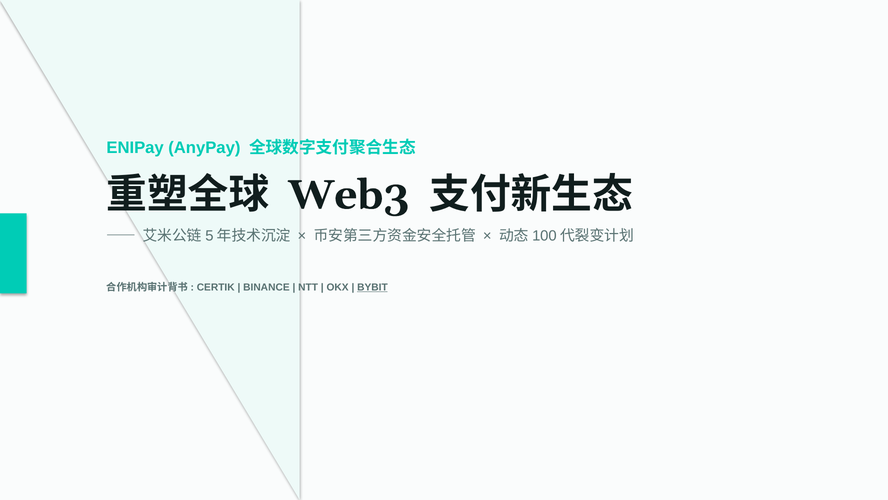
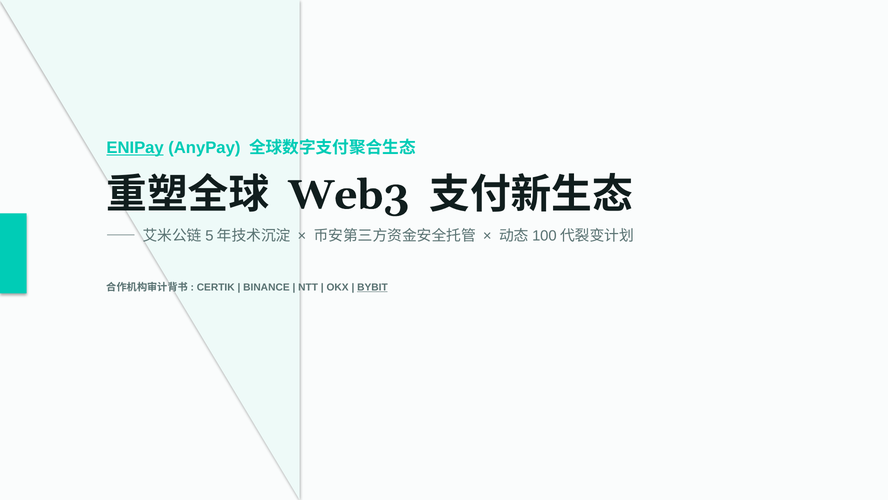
ENIPay underline: none -> present (135, 148)
